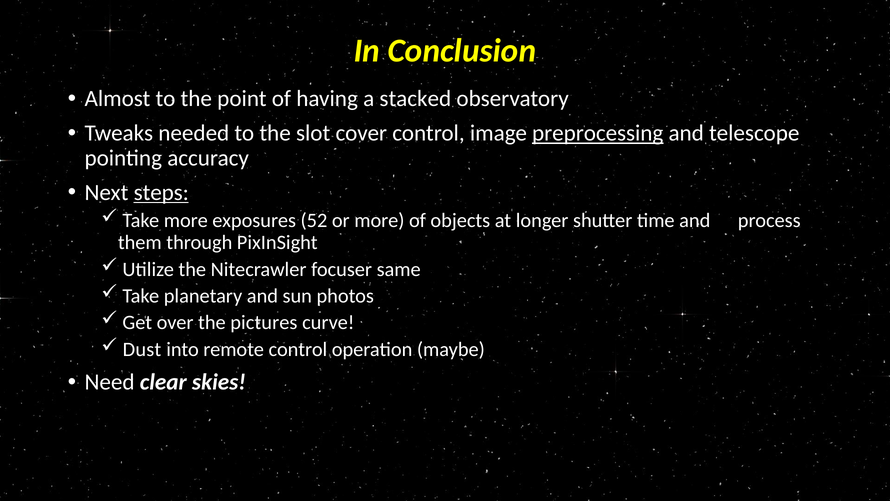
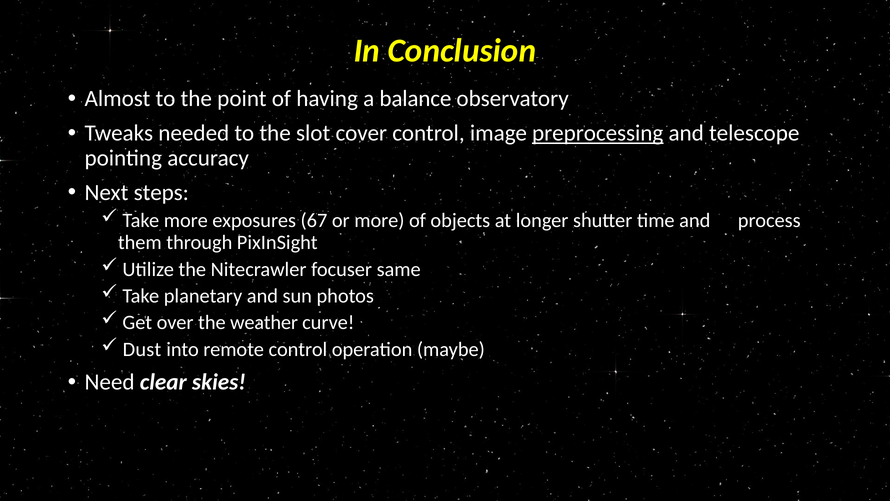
stacked: stacked -> balance (415, 99)
steps underline: present -> none (161, 192)
52: 52 -> 67 (314, 221)
pictures: pictures -> weather (264, 322)
